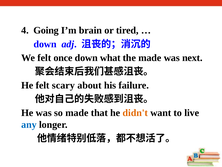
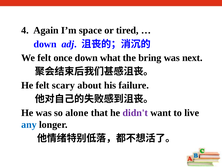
Going: Going -> Again (46, 30)
brain: brain -> space (90, 30)
the made: made -> bring (150, 58)
so made: made -> alone (77, 112)
didn't colour: orange -> purple (135, 112)
